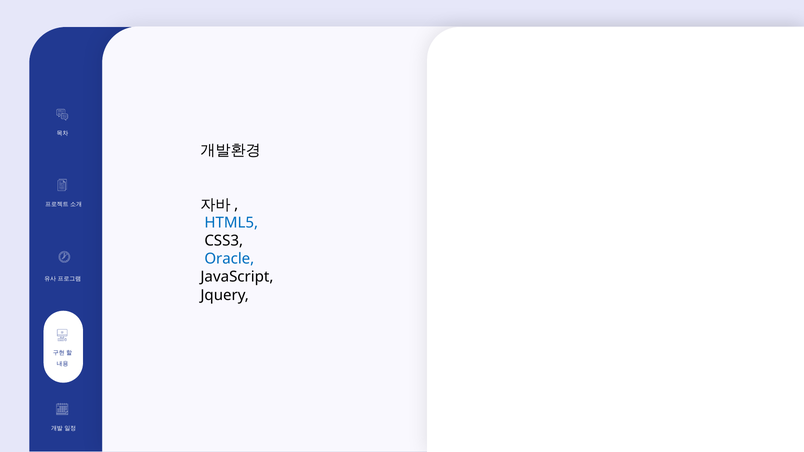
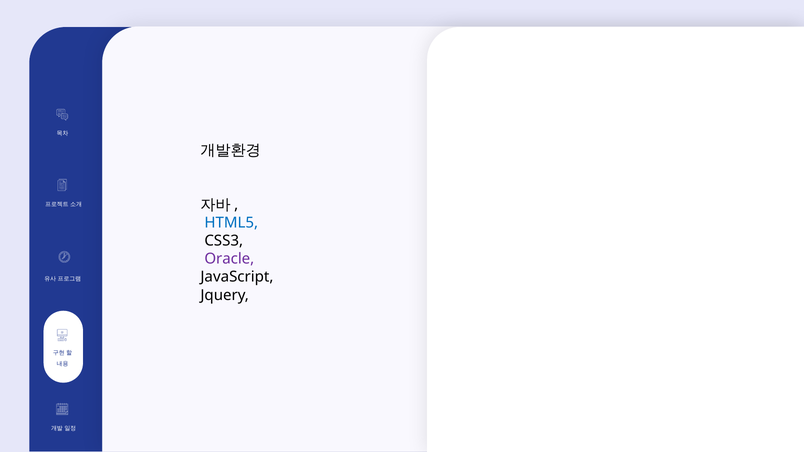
Oracle colour: blue -> purple (229, 259)
